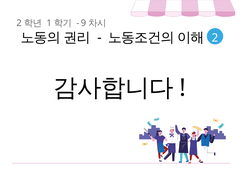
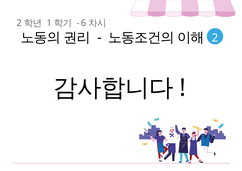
9: 9 -> 6 (83, 23)
